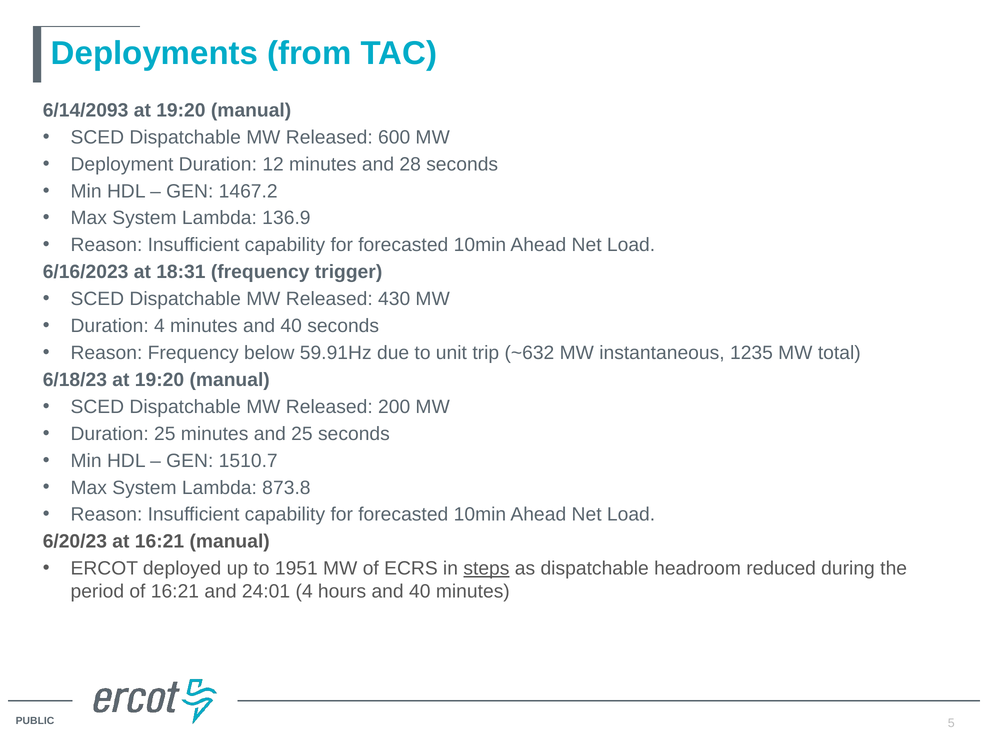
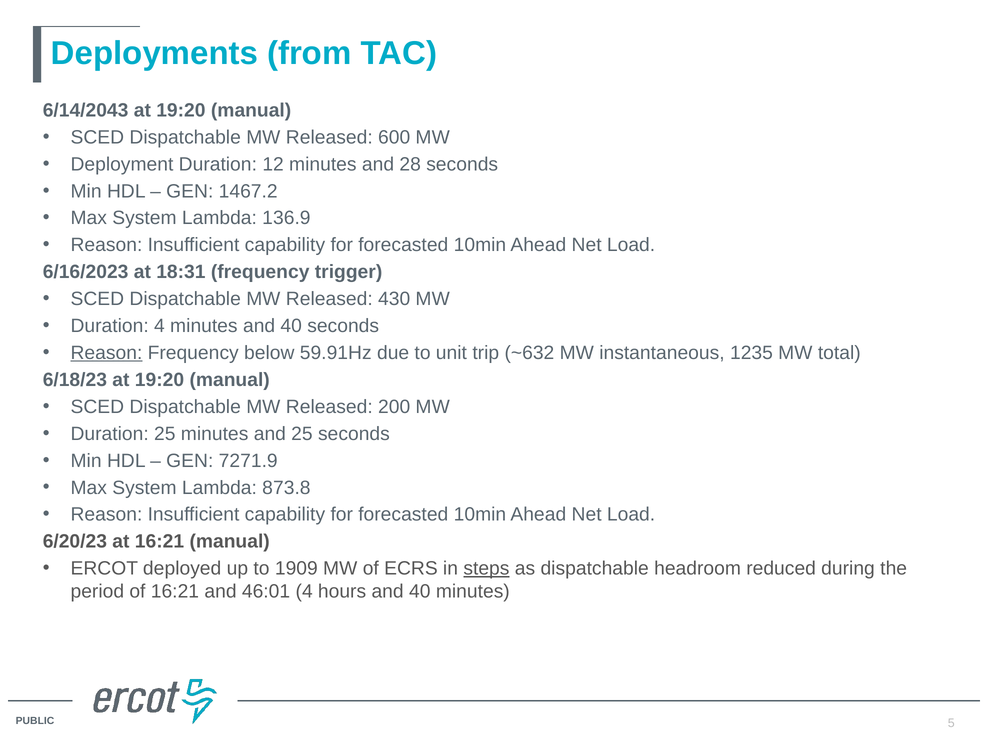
6/14/2093: 6/14/2093 -> 6/14/2043 (86, 110)
Reason underline: none -> present (106, 353)
1510.7: 1510.7 -> 7271.9 (248, 461)
1951: 1951 -> 1909 (296, 569)
24:01: 24:01 -> 46:01 (266, 592)
